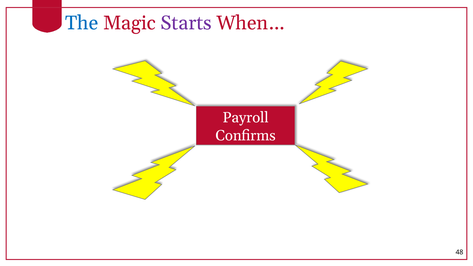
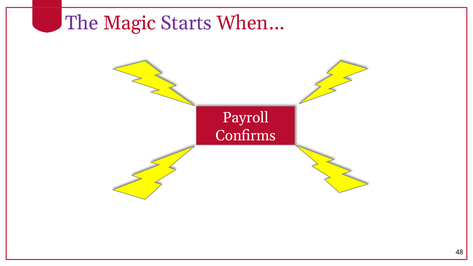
The colour: blue -> purple (82, 23)
